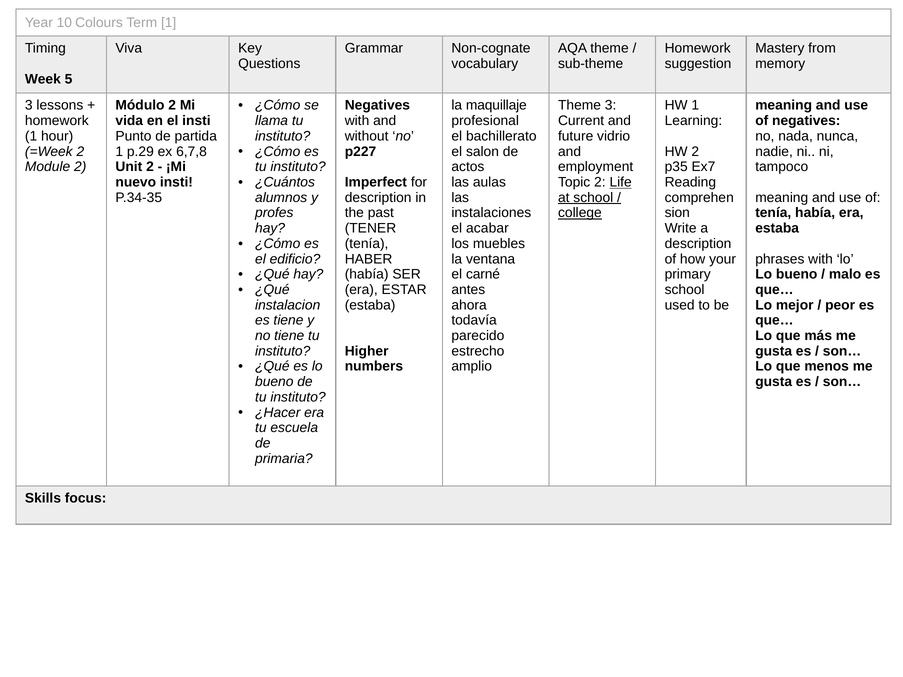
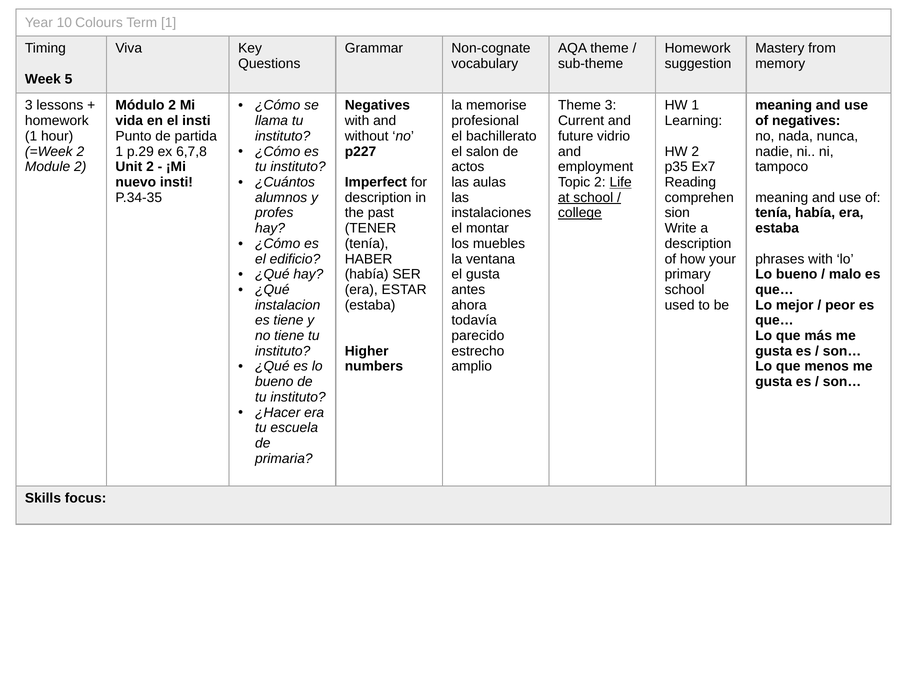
maquillaje: maquillaje -> memorise (496, 105)
acabar: acabar -> montar (487, 228)
el carné: carné -> gusta (483, 274)
